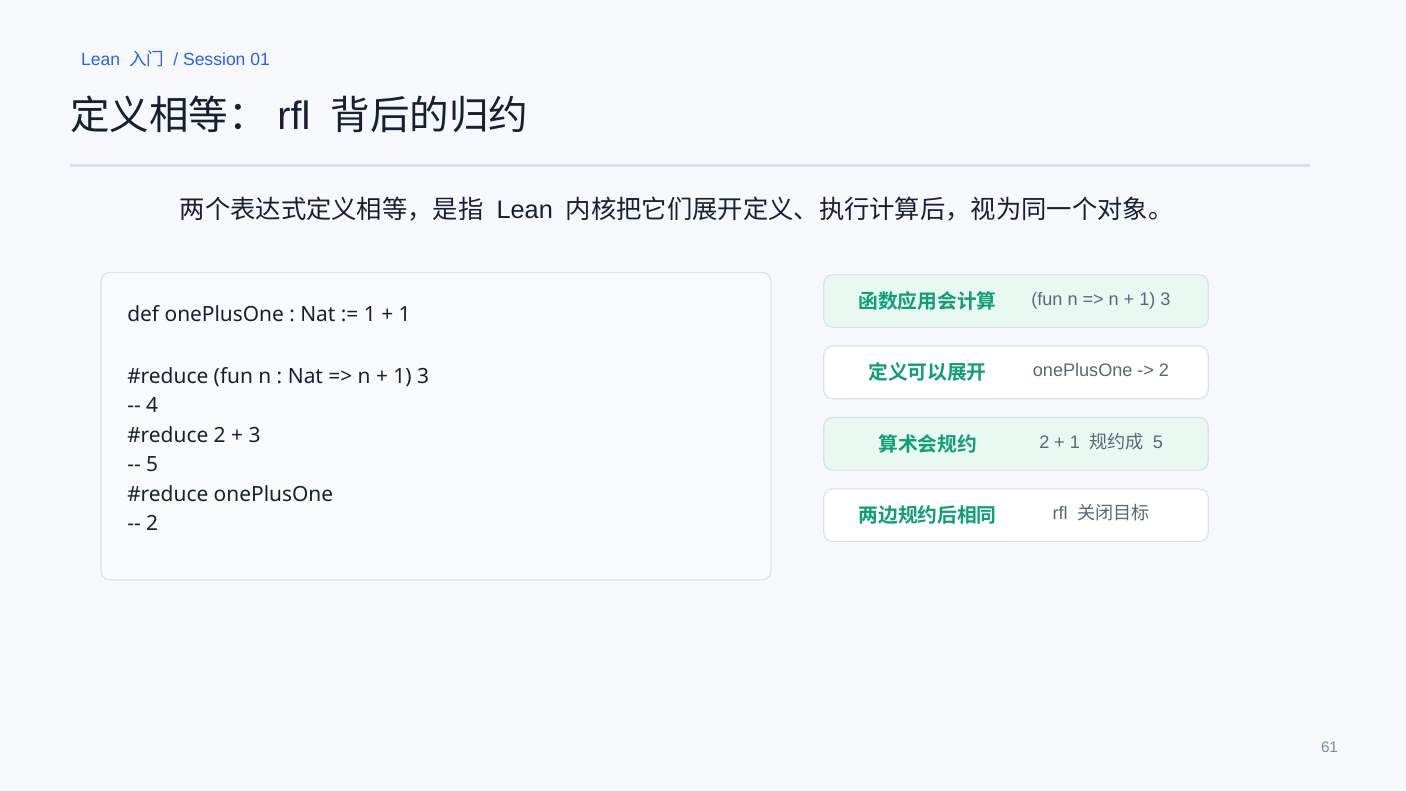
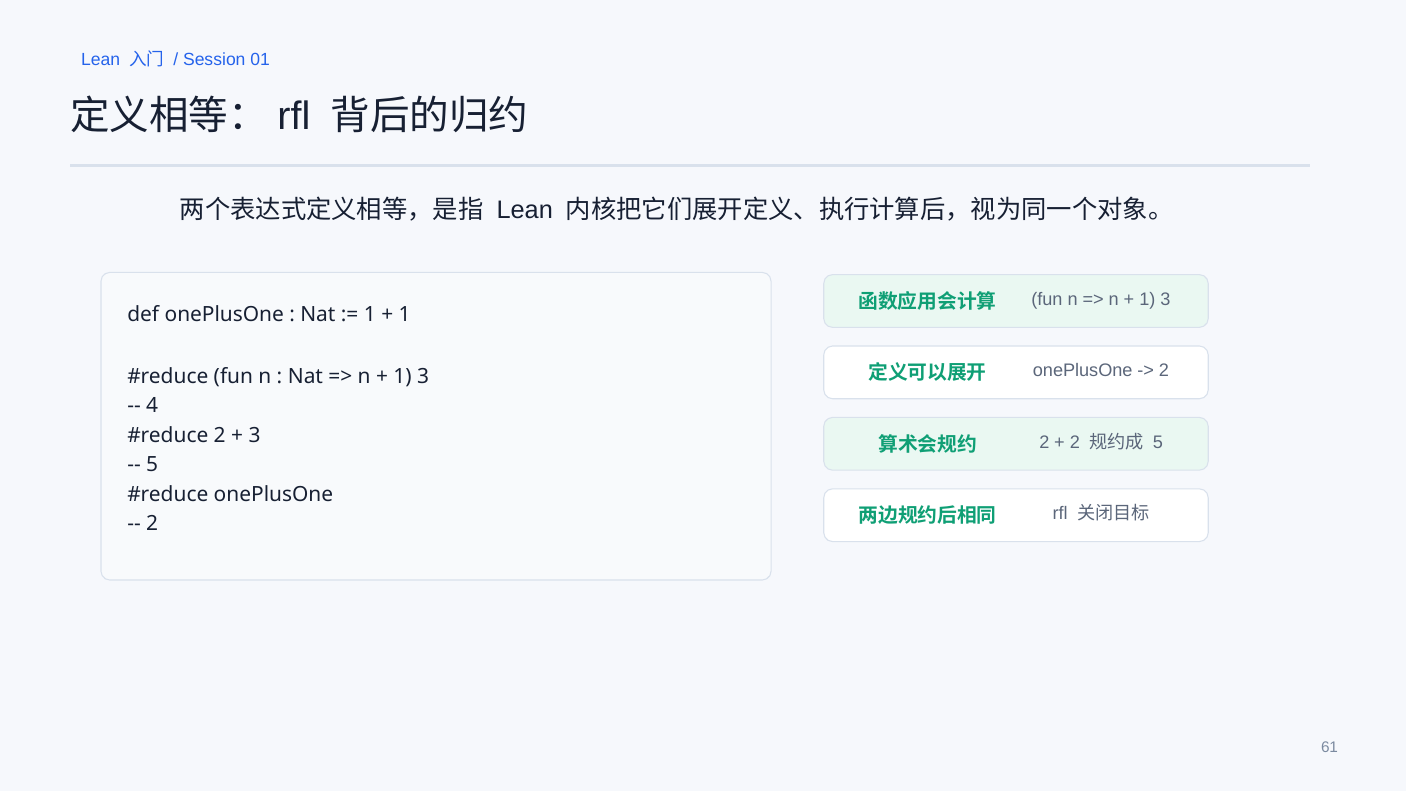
1: 1 -> 2 (1075, 442)
